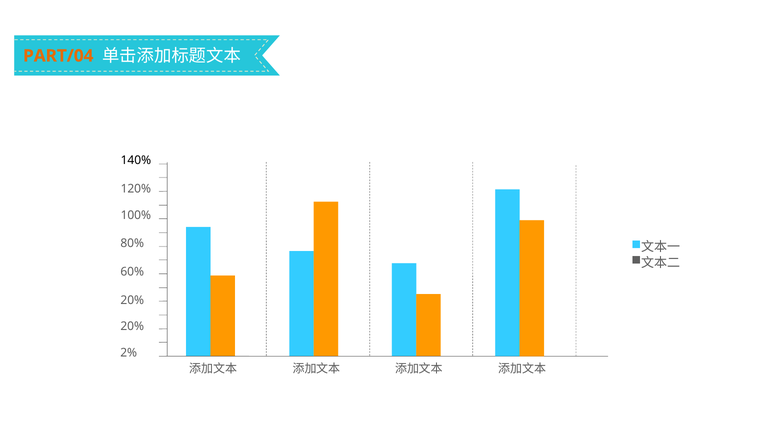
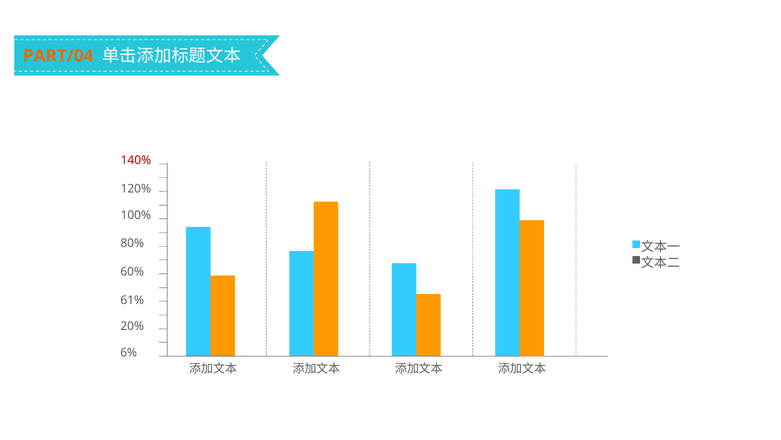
140% colour: black -> red (136, 160)
20%: 20% -> 61% (132, 300)
2%: 2% -> 6% (129, 352)
